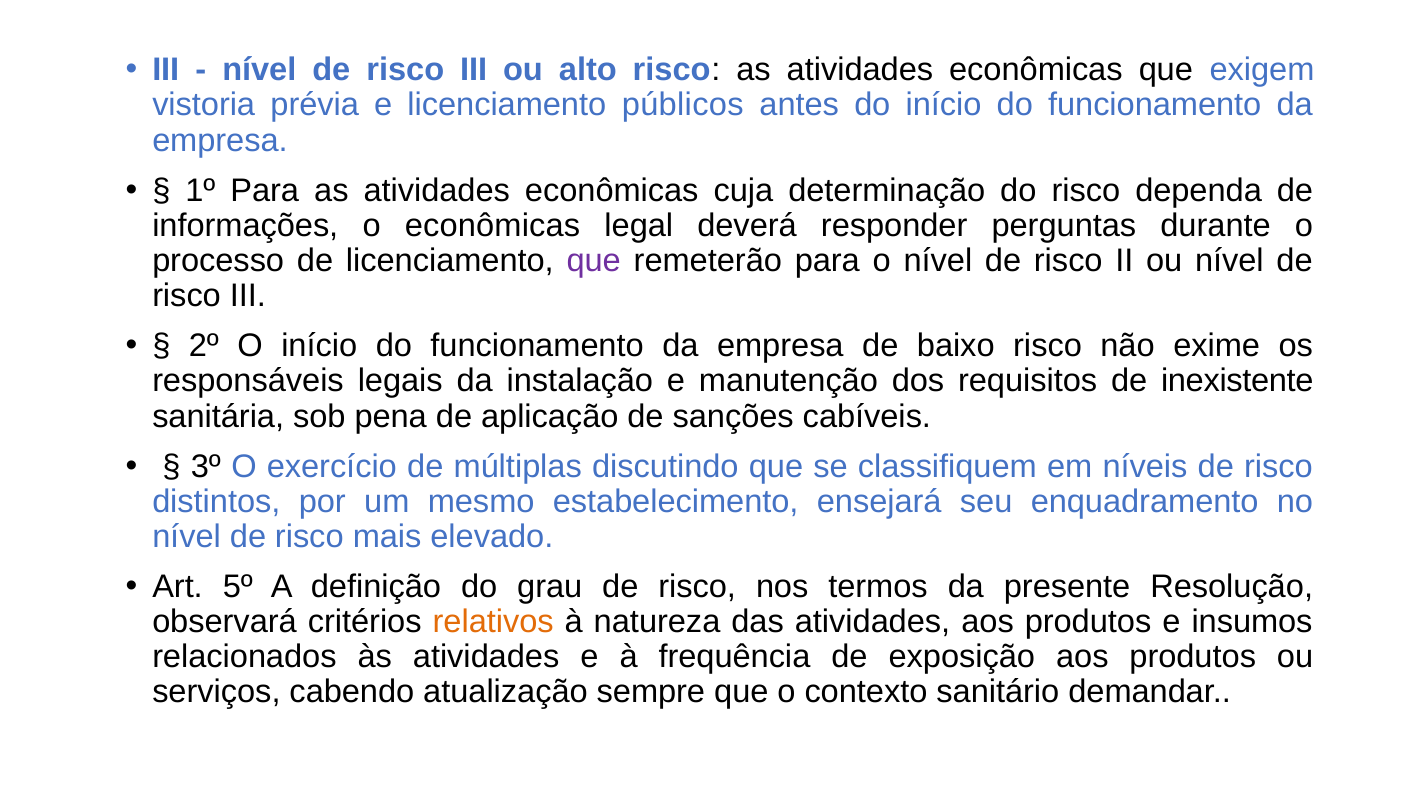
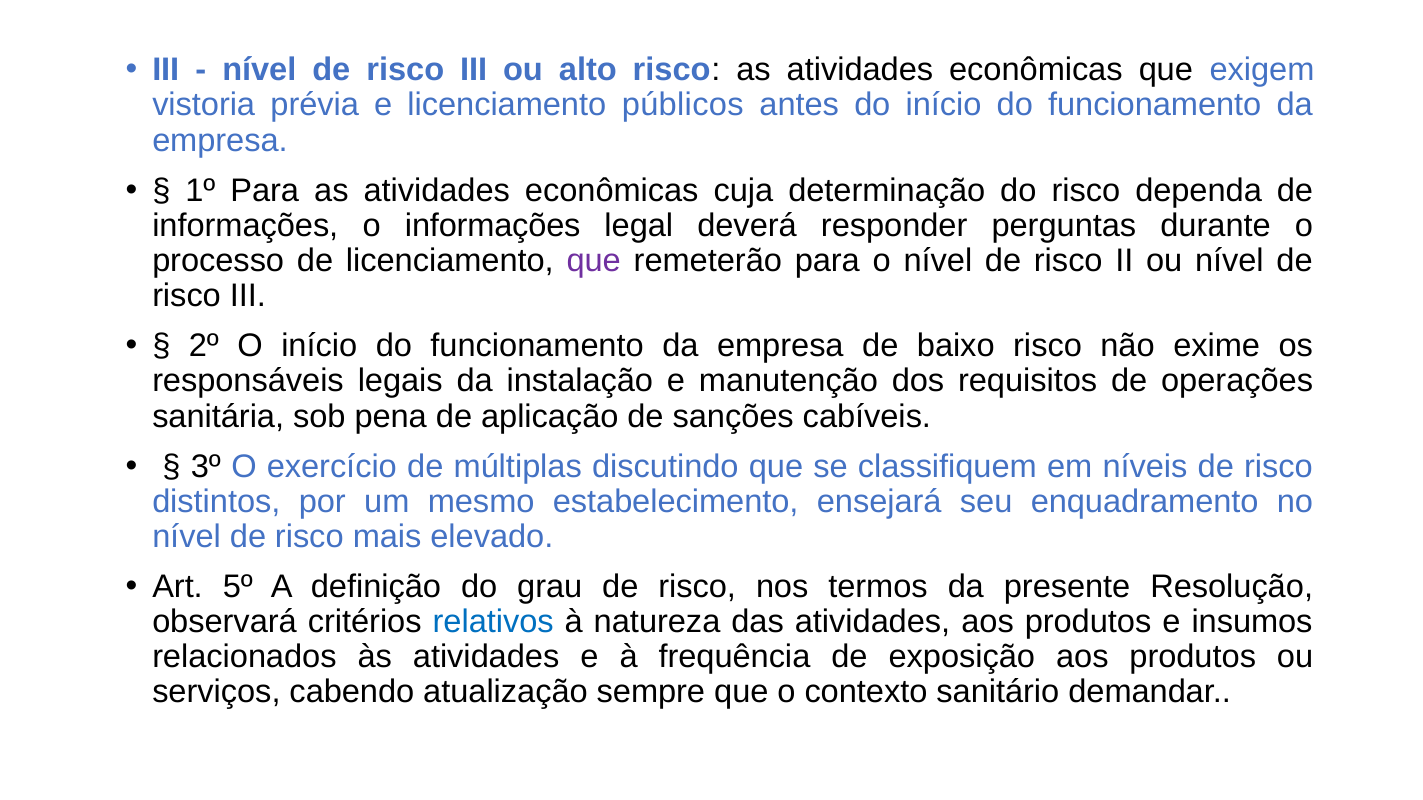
o econômicas: econômicas -> informações (493, 226)
inexistente: inexistente -> operações (1237, 381)
relativos colour: orange -> blue (493, 622)
